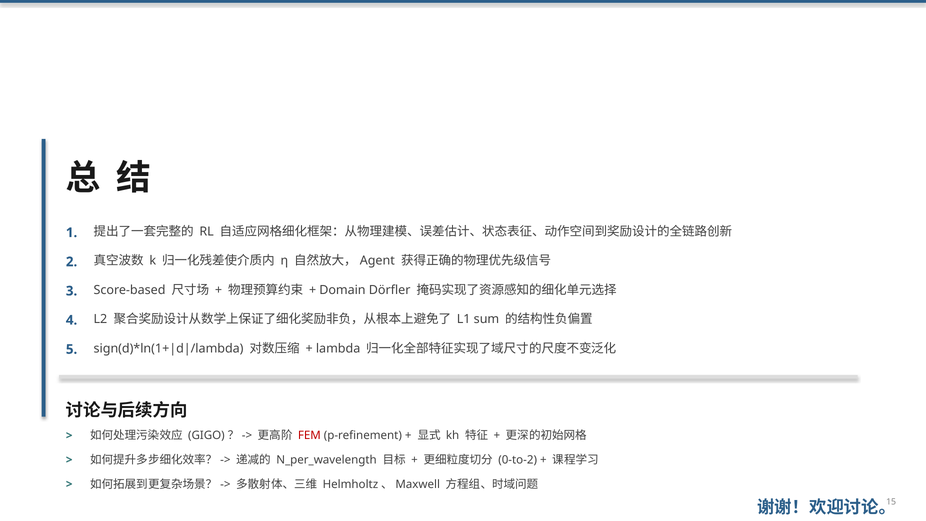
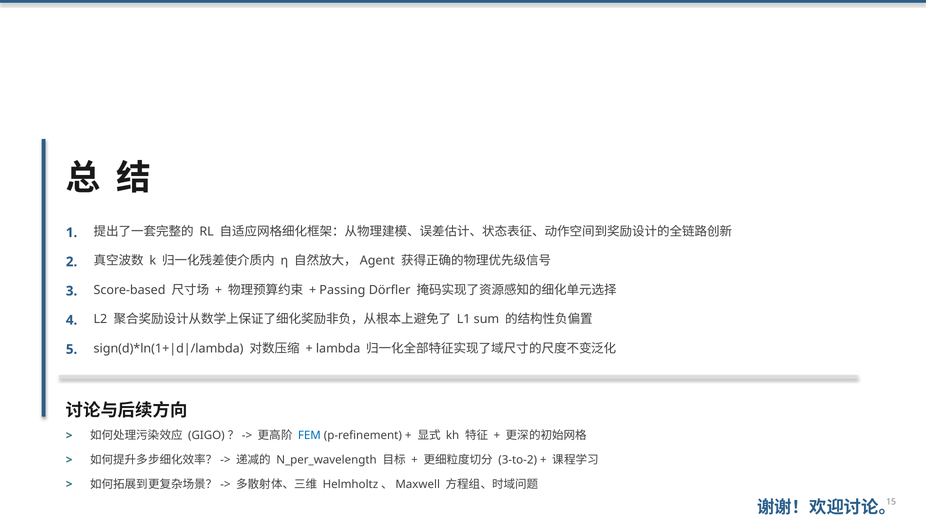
Domain: Domain -> Passing (342, 290)
FEM colour: red -> blue (309, 435)
0-to-2: 0-to-2 -> 3-to-2 (518, 460)
